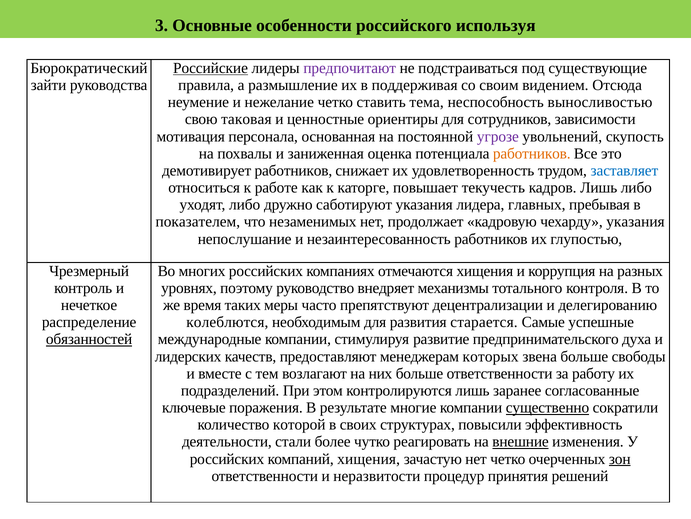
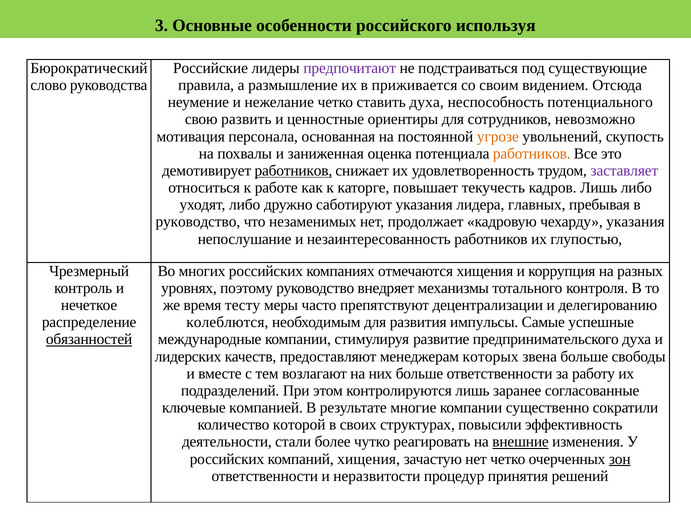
Российские underline: present -> none (211, 68)
зайти: зайти -> слово (49, 85)
поддерживая: поддерживая -> приживается (415, 85)
ставить тема: тема -> духа (427, 102)
выносливостью: выносливостью -> потенциального (600, 102)
таковая: таковая -> развить (246, 119)
зависимости: зависимости -> невозможно (595, 119)
угрозе colour: purple -> orange (498, 136)
работников underline: none -> present (293, 170)
заставляет colour: blue -> purple (624, 170)
показателем: показателем -> руководство (198, 222)
таких: таких -> тесту (243, 305)
старается: старается -> импульсы (484, 322)
поражения: поражения -> компанией (266, 407)
существенно underline: present -> none (548, 407)
